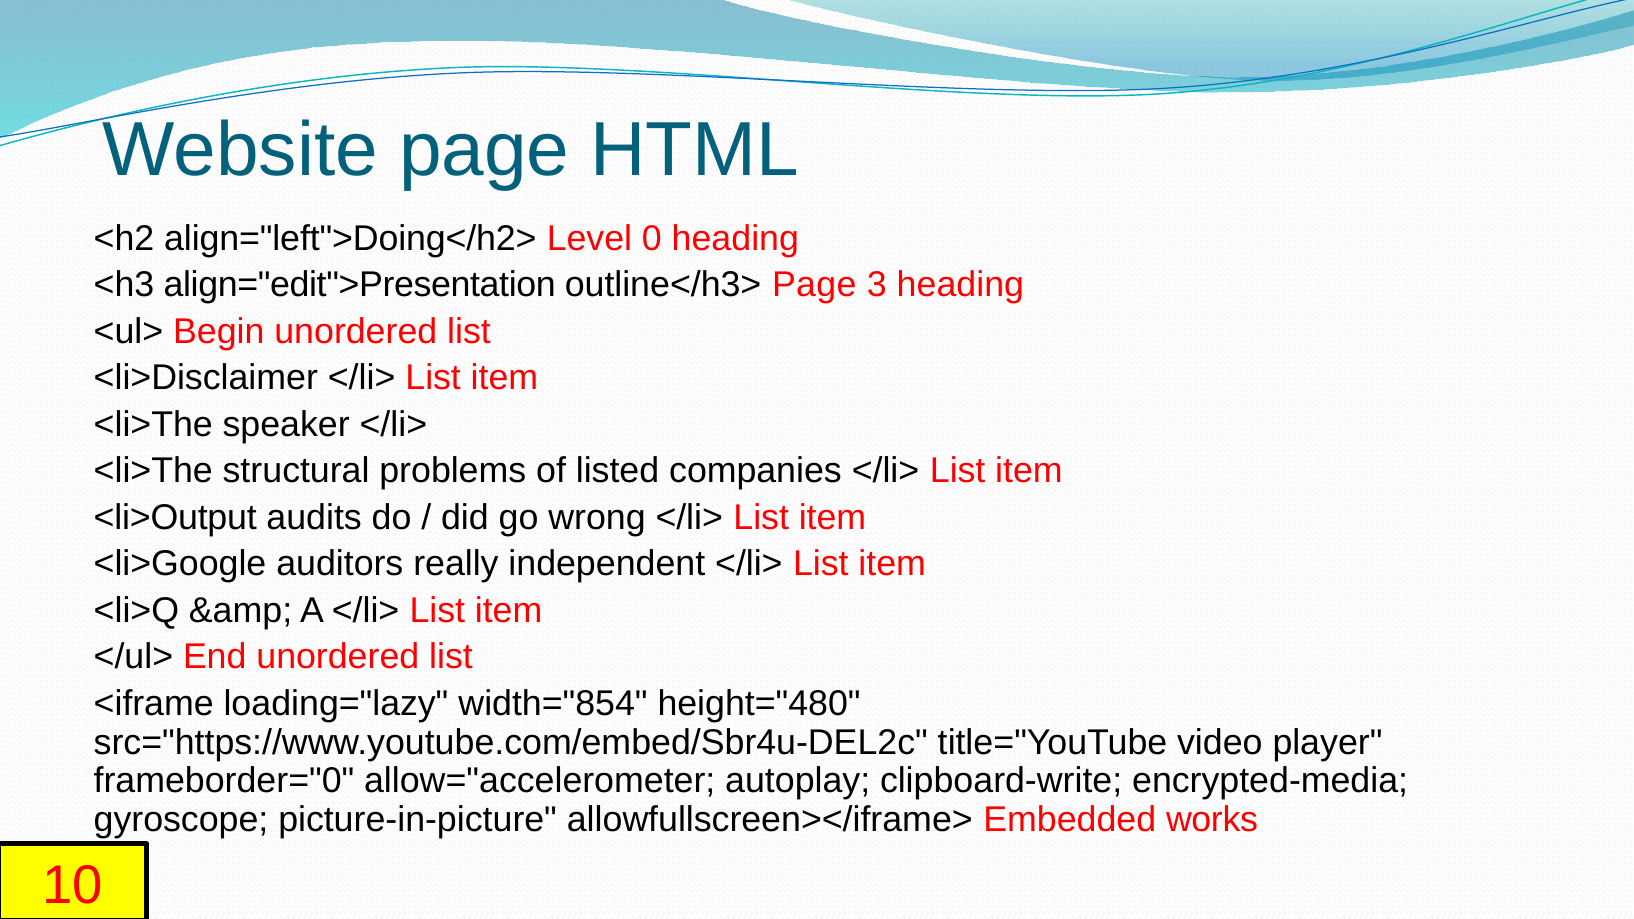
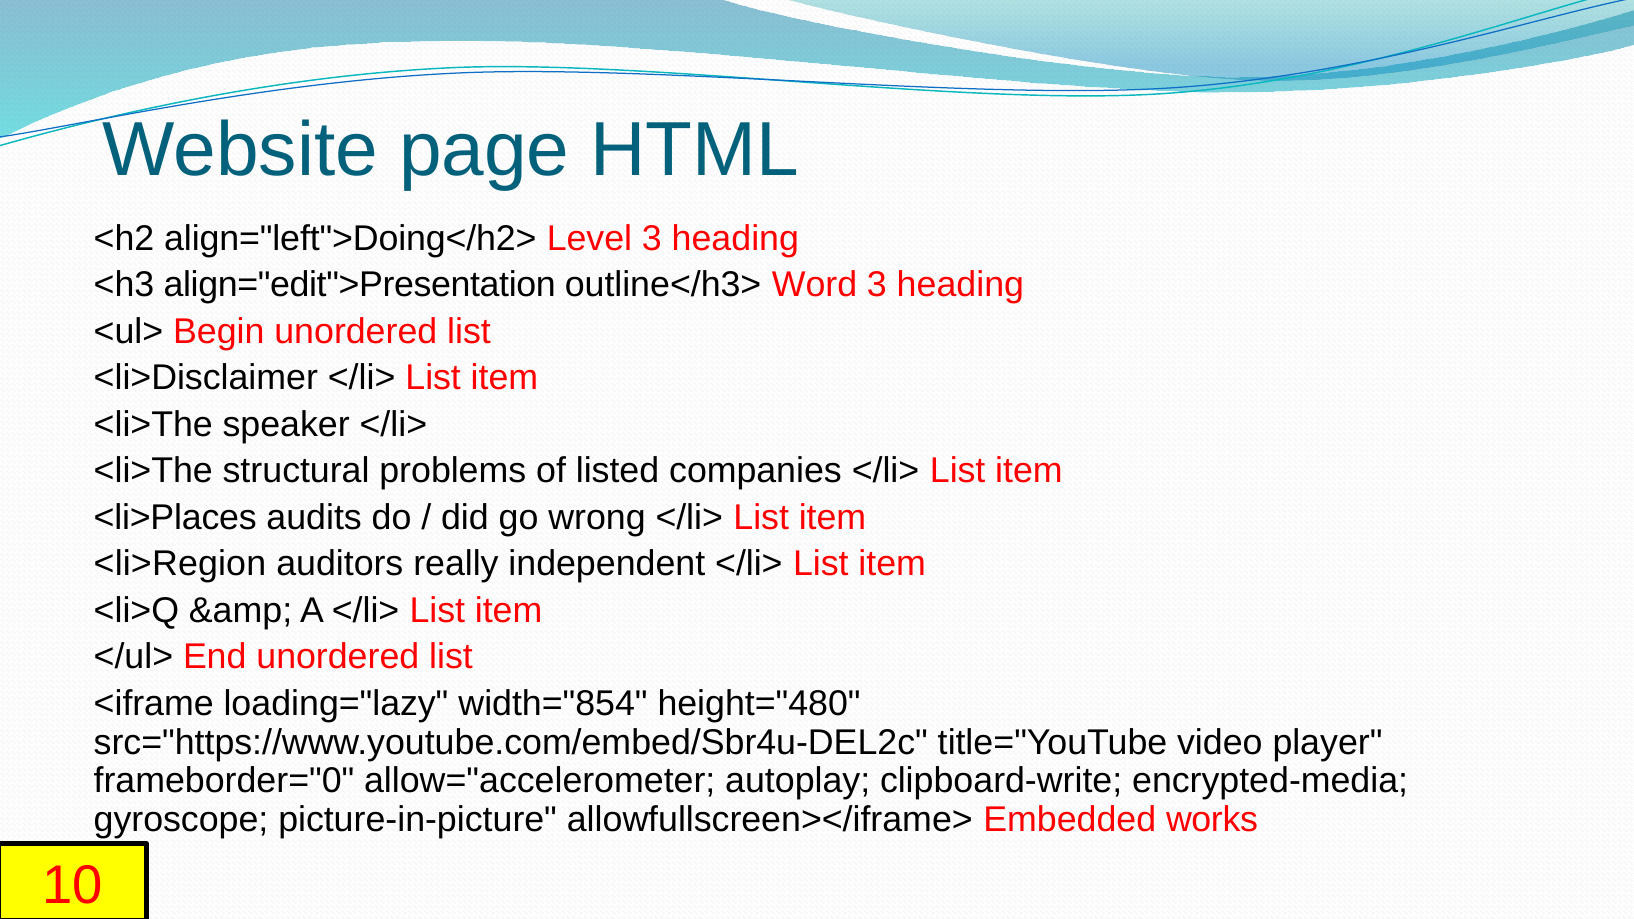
Level 0: 0 -> 3 (652, 239)
outline</h3> Page: Page -> Word (815, 285)
<li>Output: <li>Output -> <li>Places (175, 518)
<li>Google: <li>Google -> <li>Region (180, 564)
